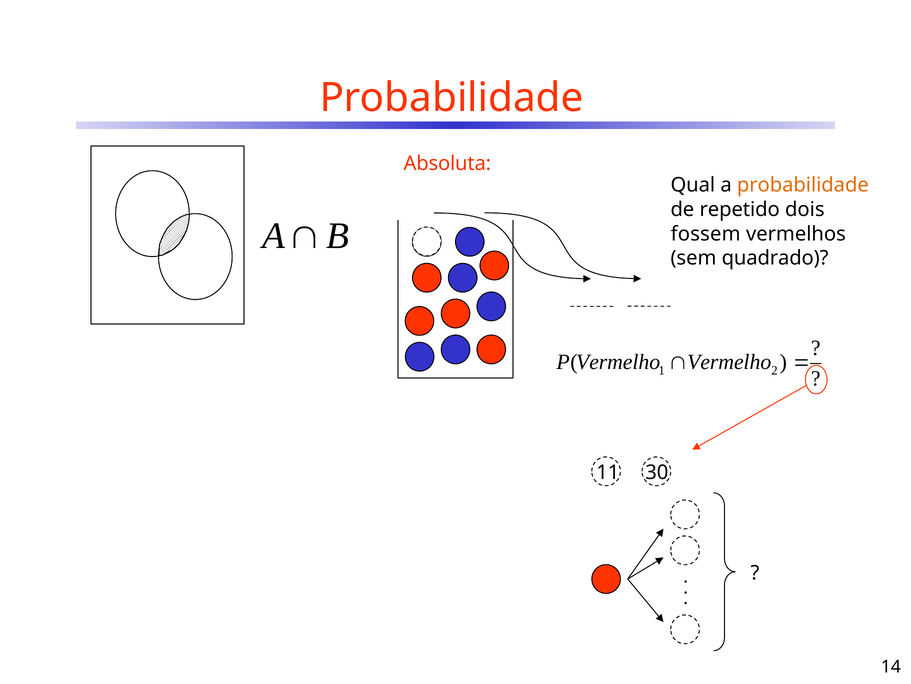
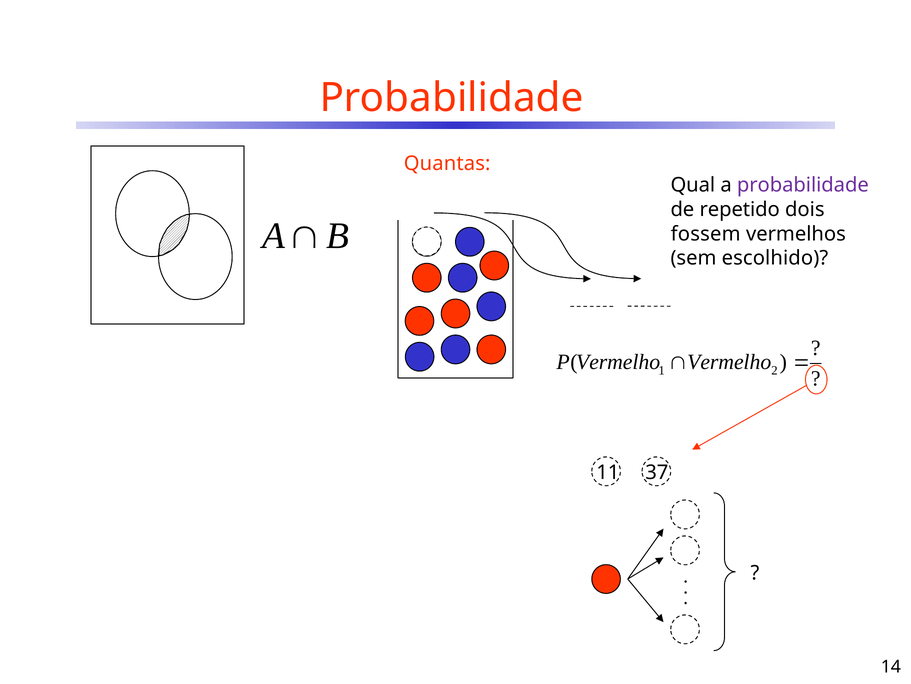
Absoluta: Absoluta -> Quantas (447, 164)
probabilidade colour: orange -> purple (803, 185)
quadrado: quadrado -> escolhido (775, 258)
30: 30 -> 37 (657, 472)
